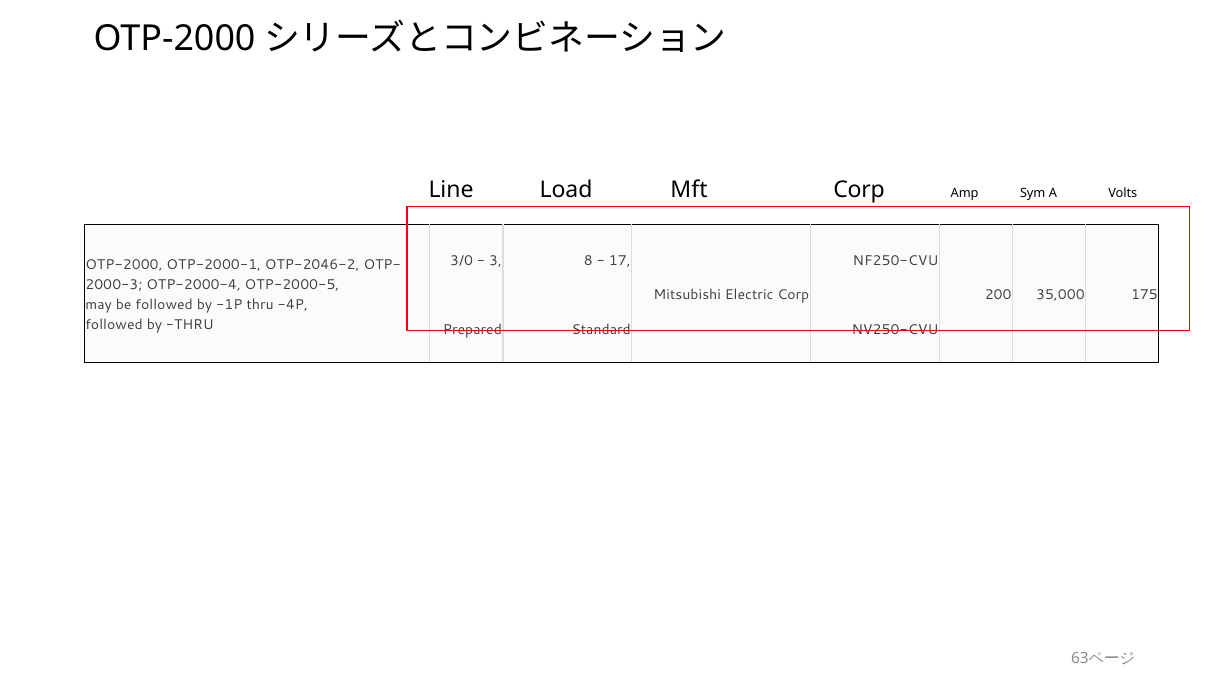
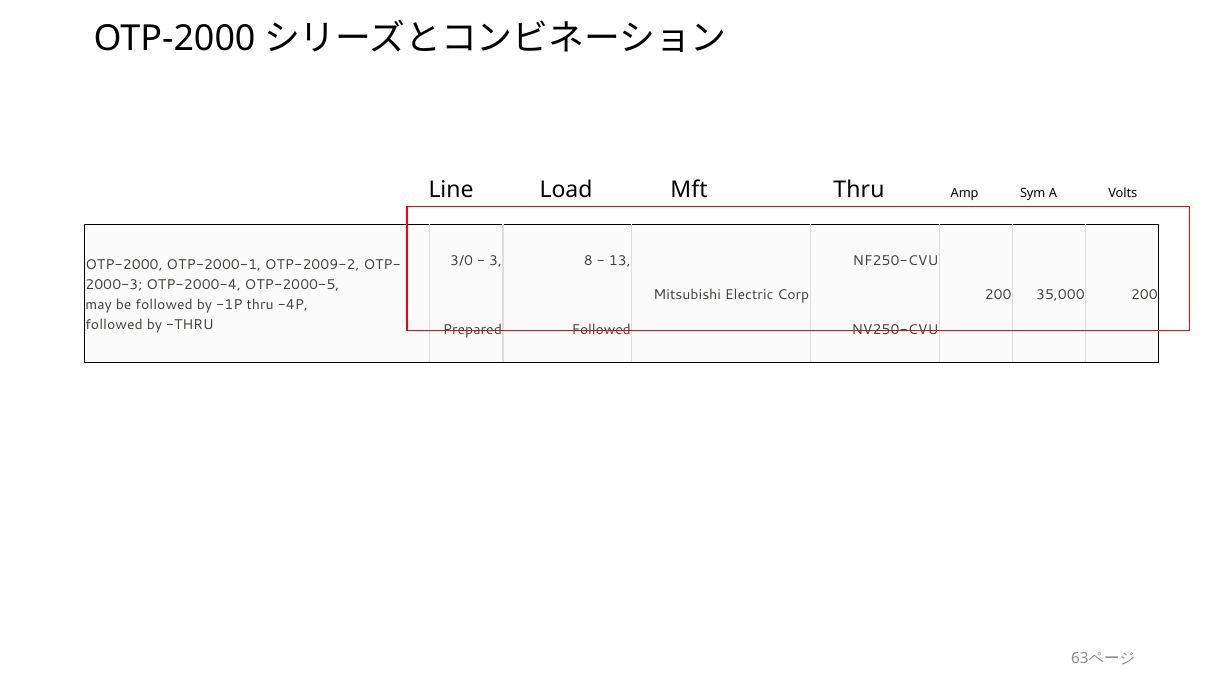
Mft Corp: Corp -> Thru (859, 190)
17: 17 -> 13 (620, 260)
OTP-2046-2: OTP-2046-2 -> OTP-2009-2 (312, 265)
35,000 175: 175 -> 200 (1144, 295)
Prepared Standard: Standard -> Followed (601, 330)
